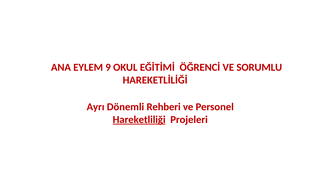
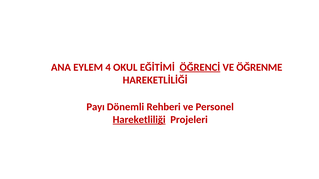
9: 9 -> 4 (108, 68)
ÖĞRENCİ underline: none -> present (200, 68)
SORUMLU: SORUMLU -> ÖĞRENME (259, 68)
Ayrı: Ayrı -> Payı (96, 107)
